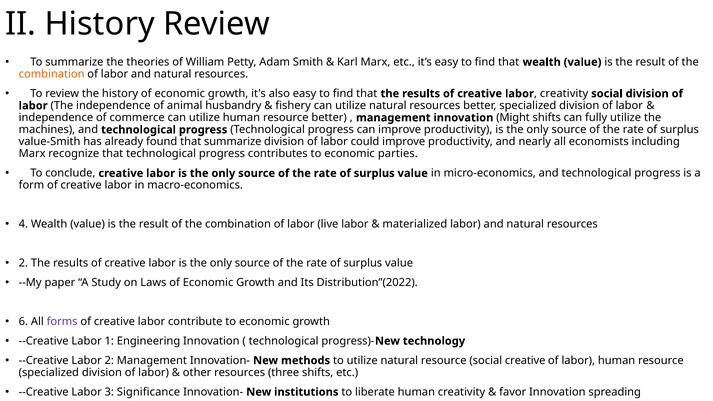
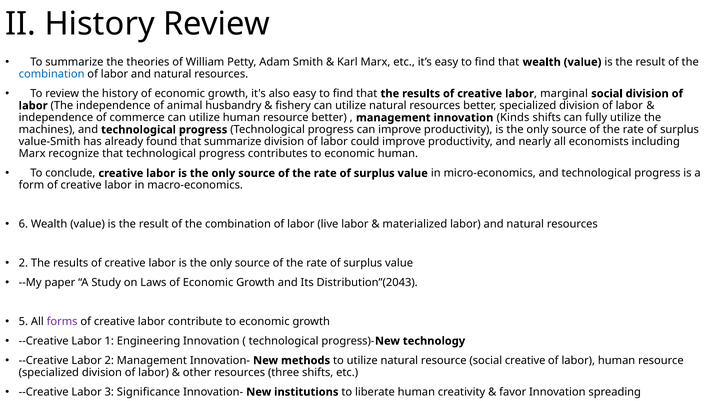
combination colour: orange -> blue (52, 74)
labor creativity: creativity -> marginal (564, 94)
Might: Might -> Kinds (513, 118)
economic parties: parties -> human (398, 154)
4: 4 -> 6 (23, 224)
Distribution”(2022: Distribution”(2022 -> Distribution”(2043 (367, 283)
6: 6 -> 5 (23, 322)
